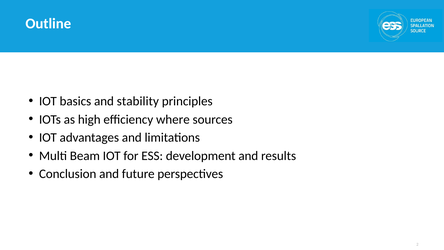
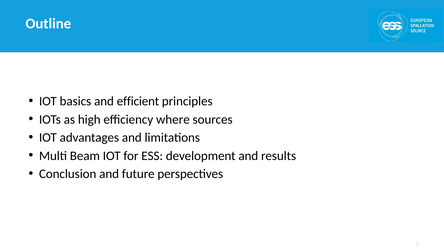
stability: stability -> efficient (138, 101)
